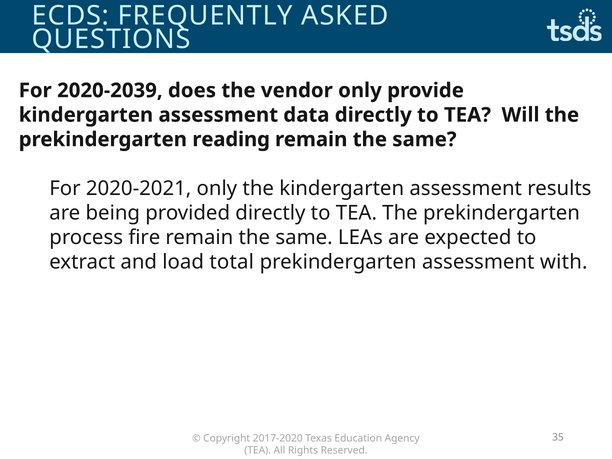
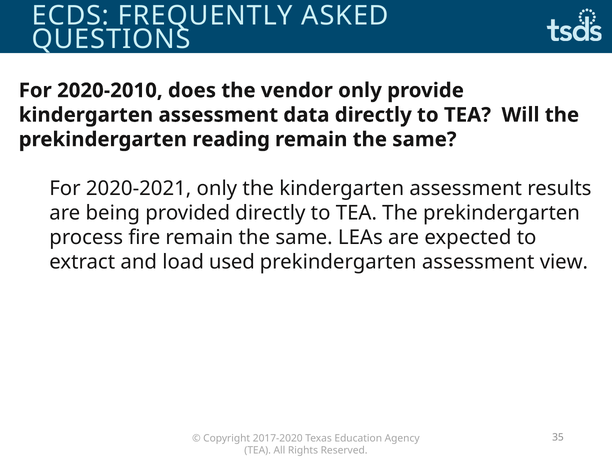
2020-2039: 2020-2039 -> 2020-2010 (110, 91)
total: total -> used (232, 262)
with: with -> view (564, 262)
